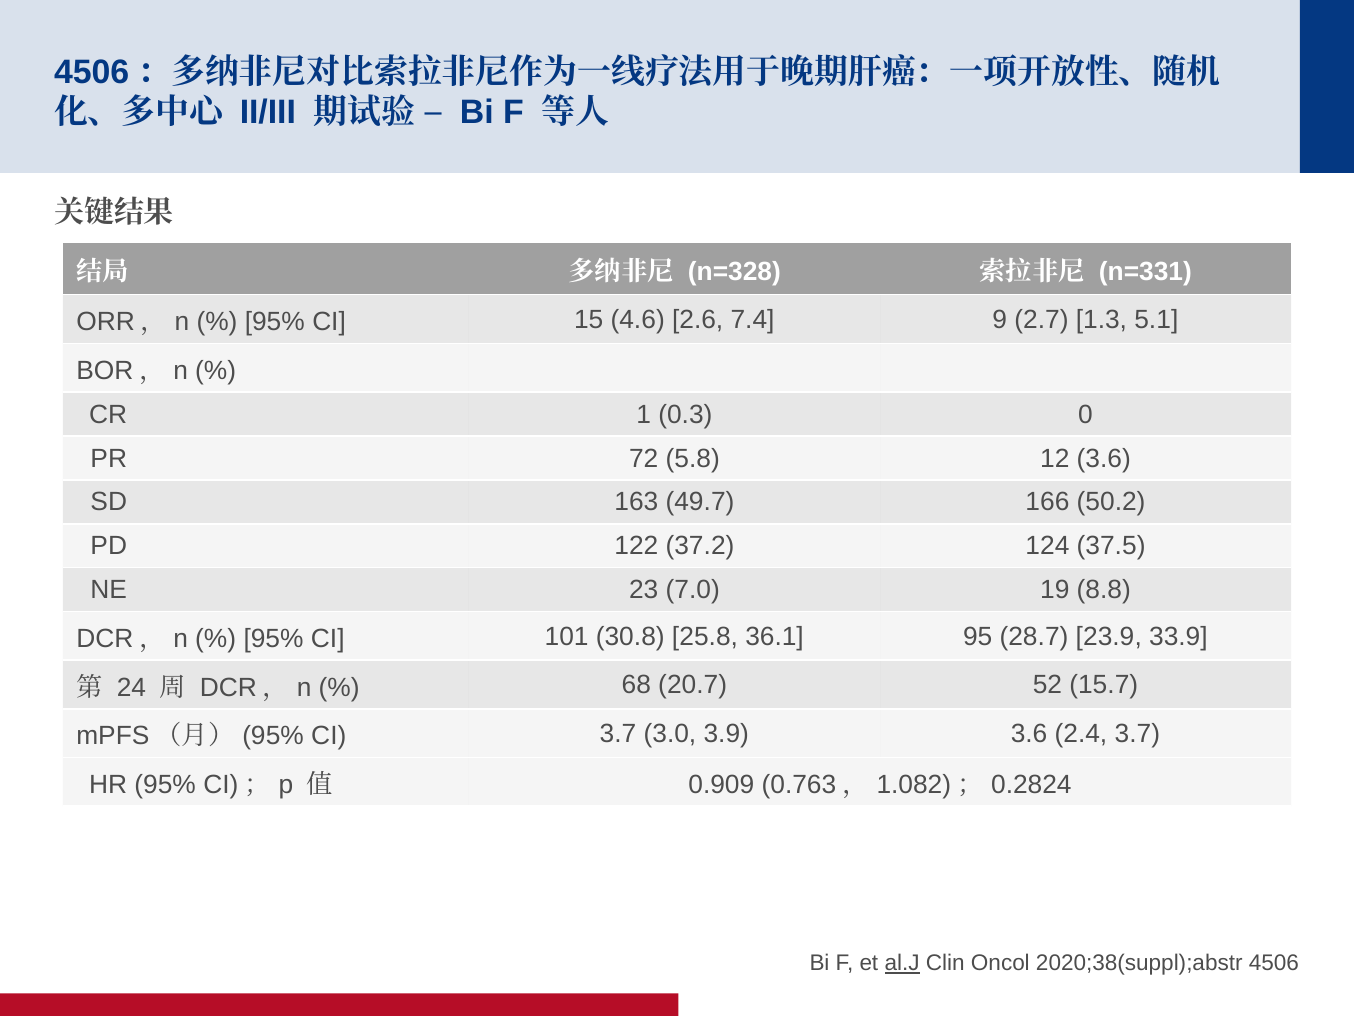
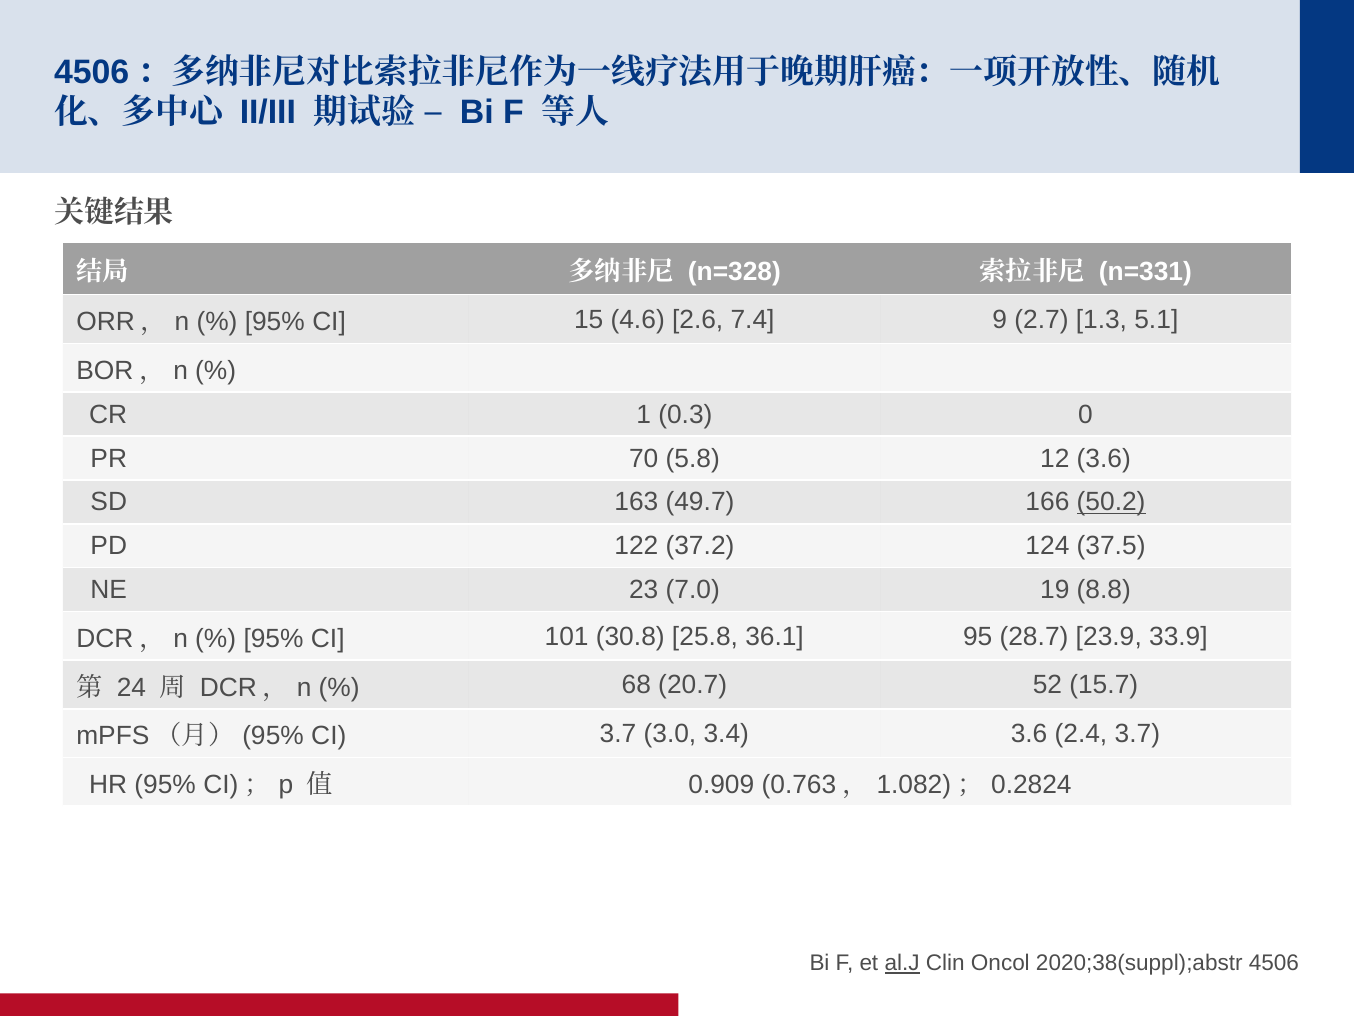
72: 72 -> 70 (644, 458)
50.2 underline: none -> present (1111, 502)
3.9: 3.9 -> 3.4 (726, 733)
